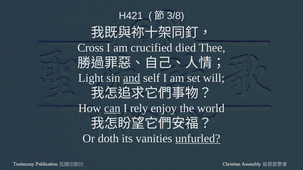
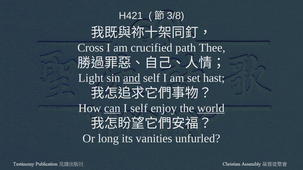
died: died -> path (186, 48)
will: will -> hast (214, 78)
I rely: rely -> self (139, 108)
world underline: none -> present (211, 108)
doth: doth -> long (108, 139)
unfurled underline: present -> none (198, 139)
